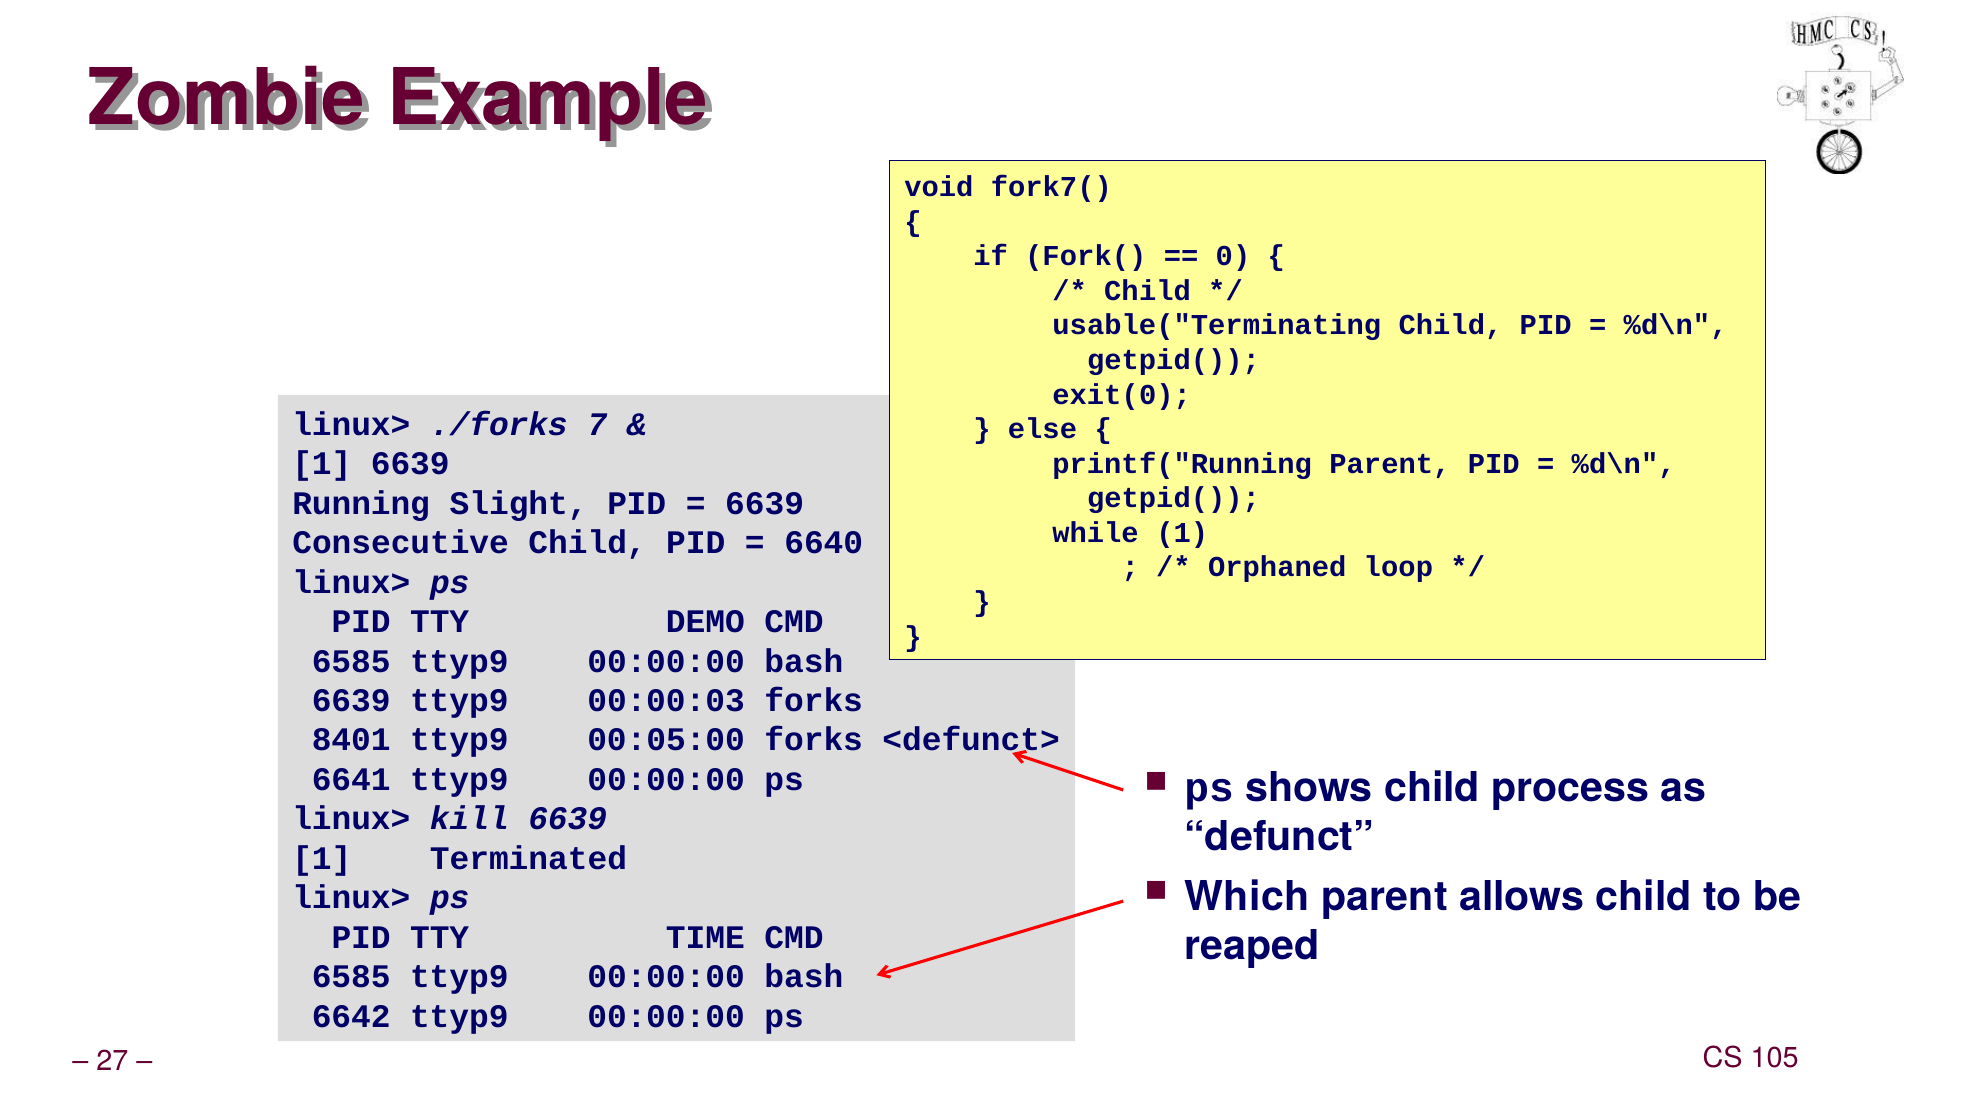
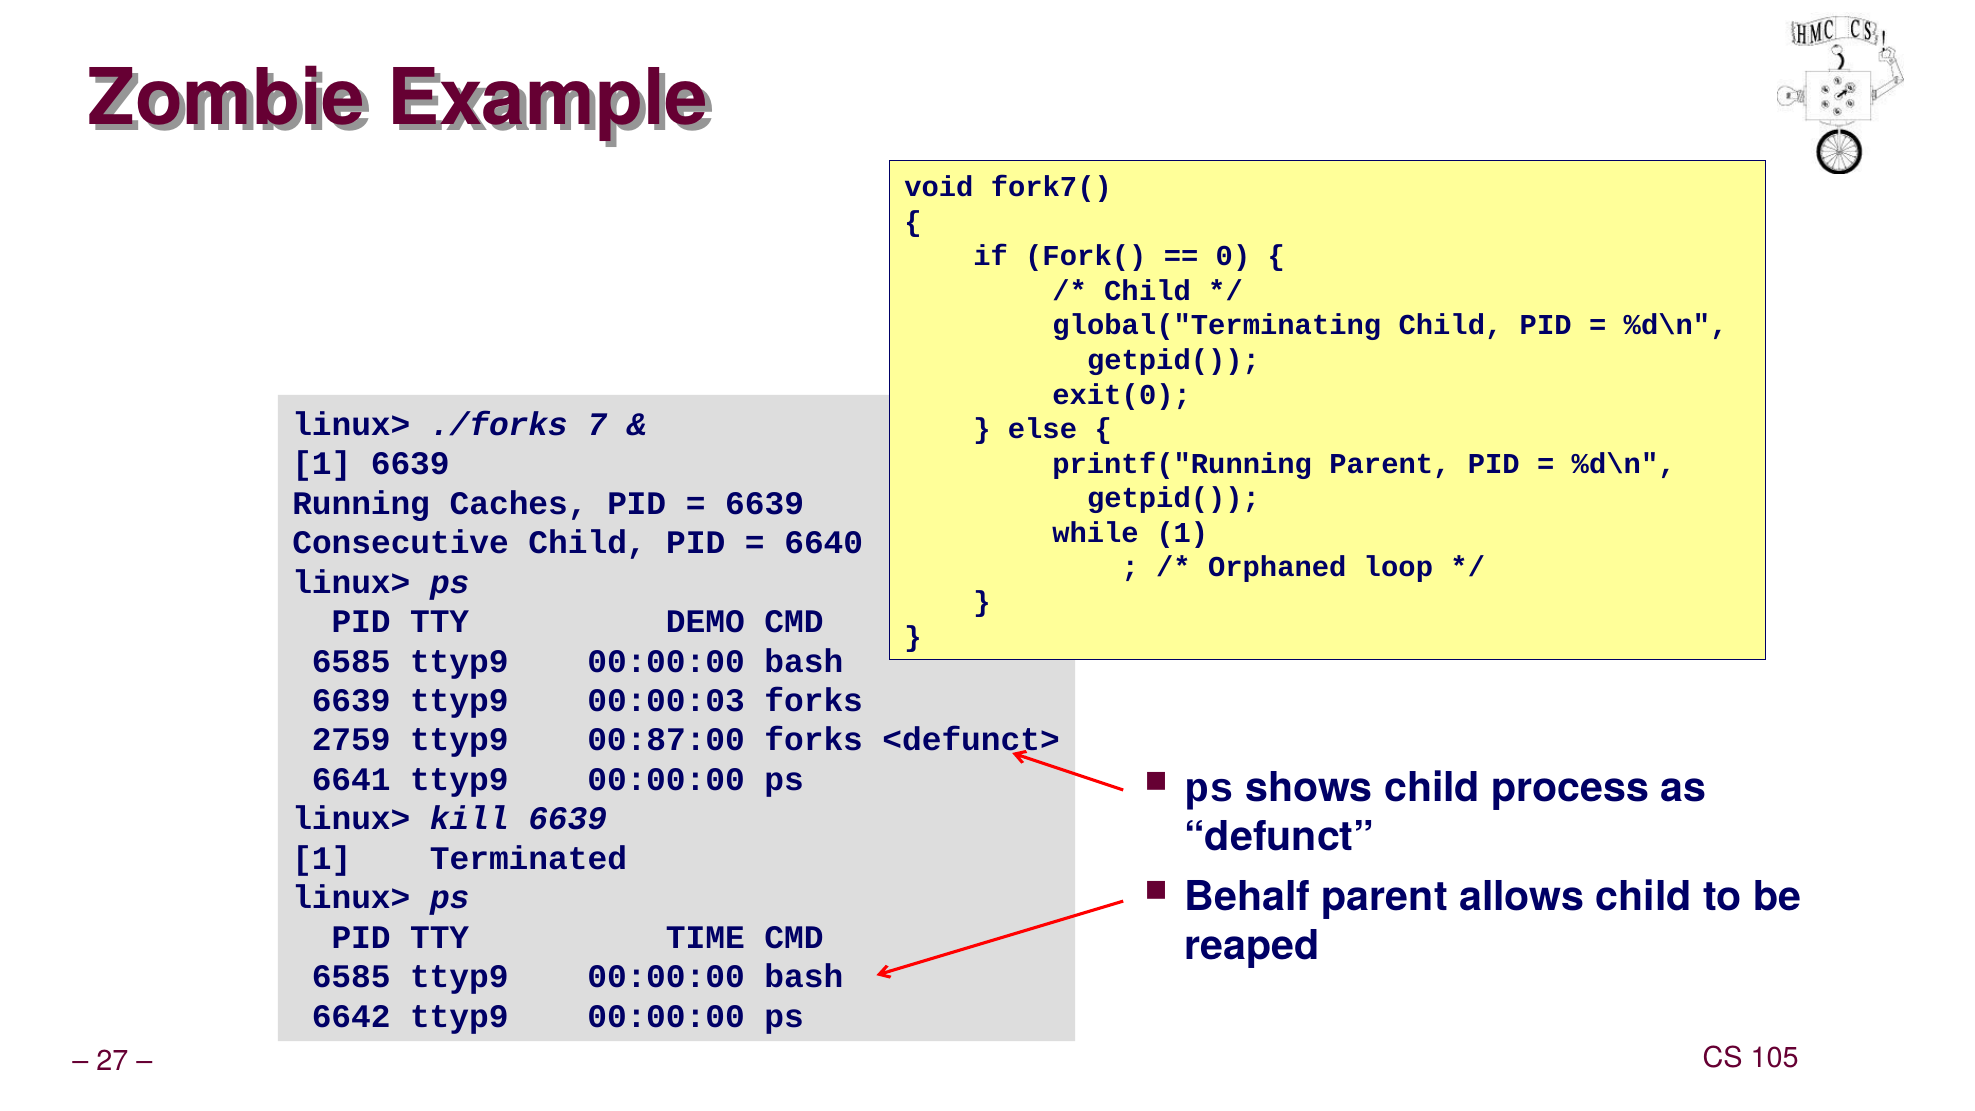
usable("Terminating: usable("Terminating -> global("Terminating (1217, 325)
Slight: Slight -> Caches (519, 503)
8401: 8401 -> 2759 (351, 740)
00:05:00: 00:05:00 -> 00:87:00 (666, 740)
Which: Which -> Behalf (1247, 897)
